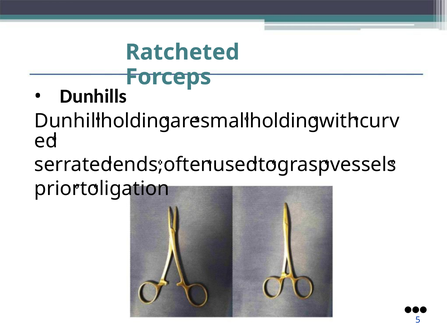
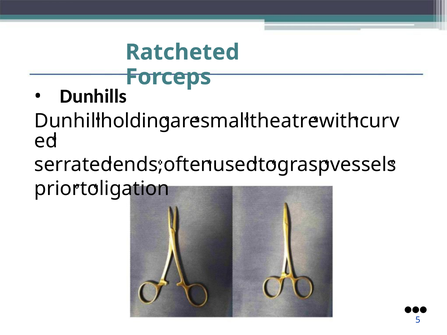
holding: holding -> theatre (284, 121)
